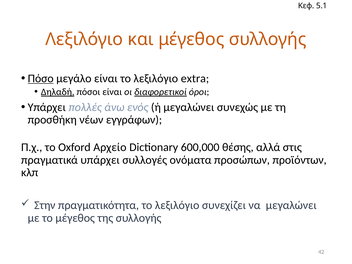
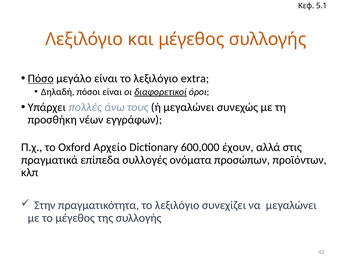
Δηλαδή underline: present -> none (58, 92)
ενός: ενός -> τους (138, 107)
θέσης: θέσης -> έχουν (238, 147)
πραγματικά υπάρχει: υπάρχει -> επίπεδα (100, 160)
